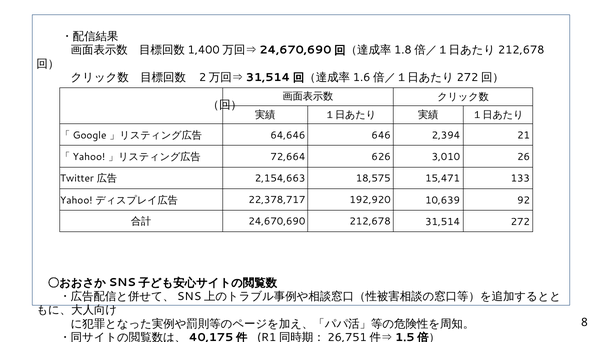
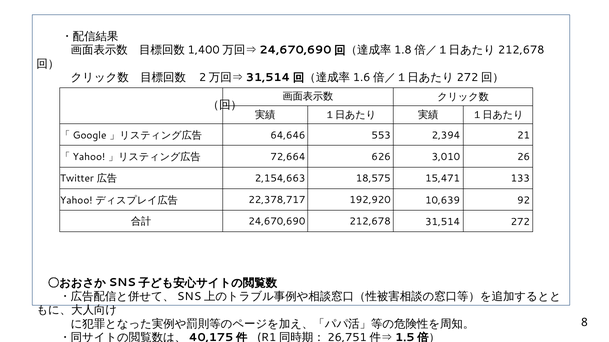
646: 646 -> 553 (381, 135)
